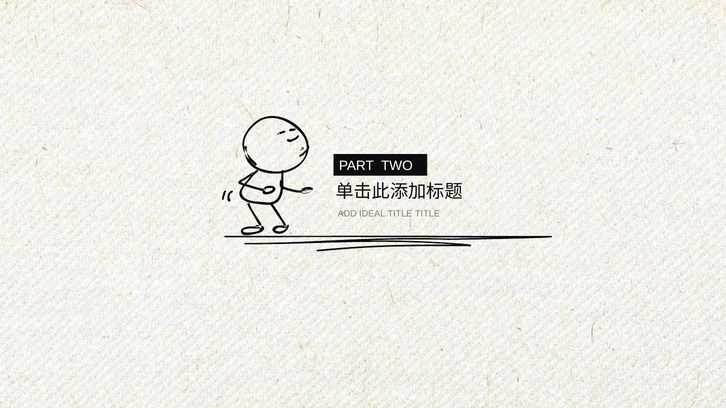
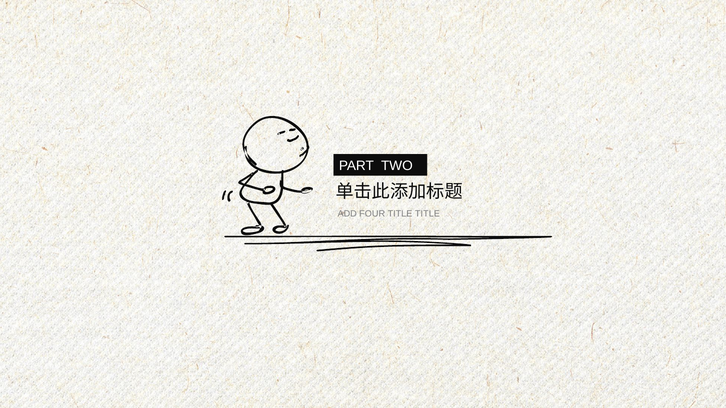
IDEAL: IDEAL -> FOUR (372, 214)
